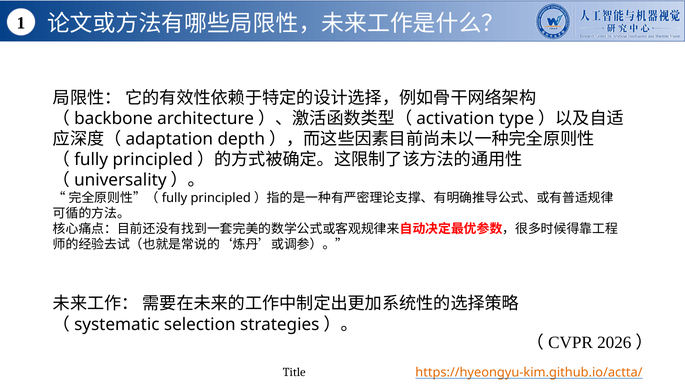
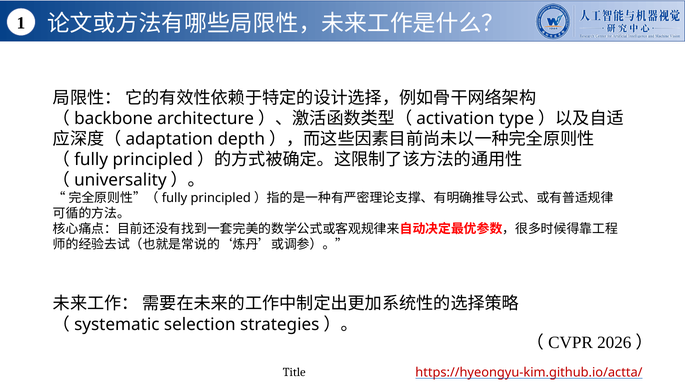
https://hyeongyu-kim.github.io/actta/ colour: orange -> red (529, 372)
